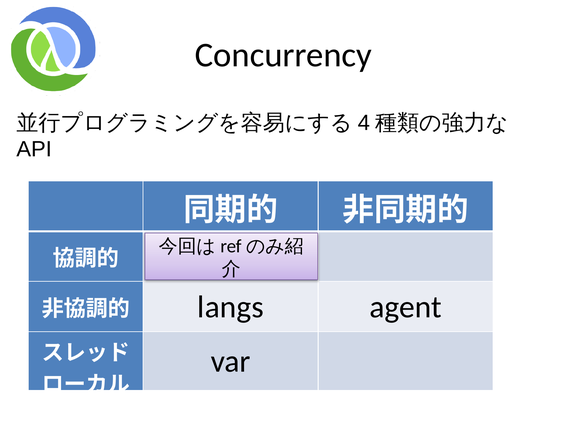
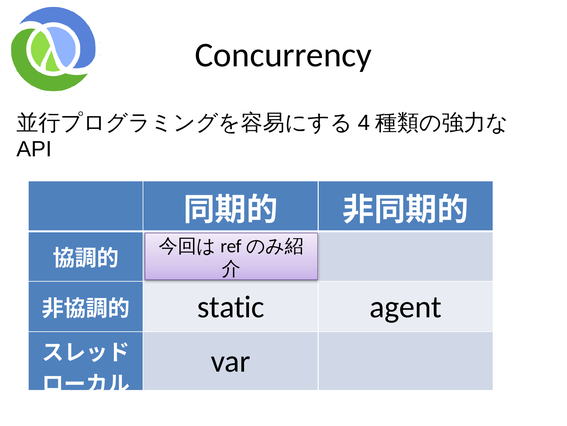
langs: langs -> static (231, 306)
